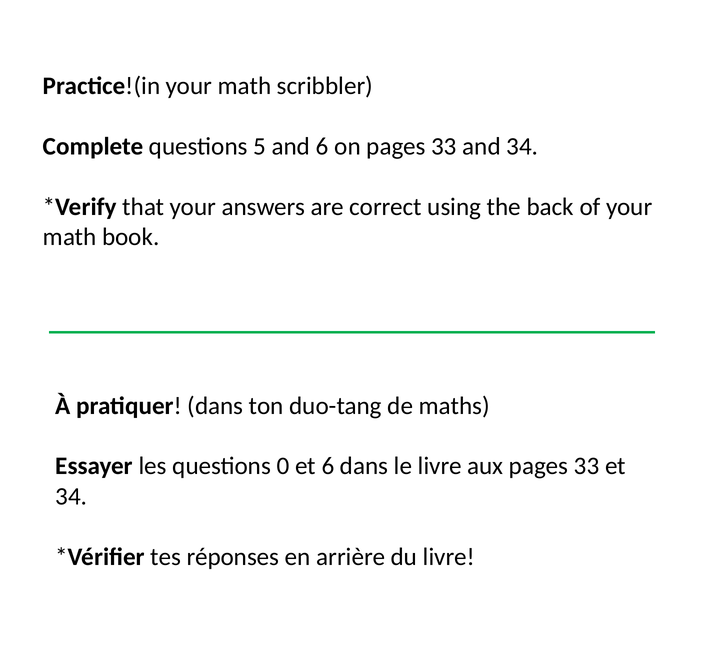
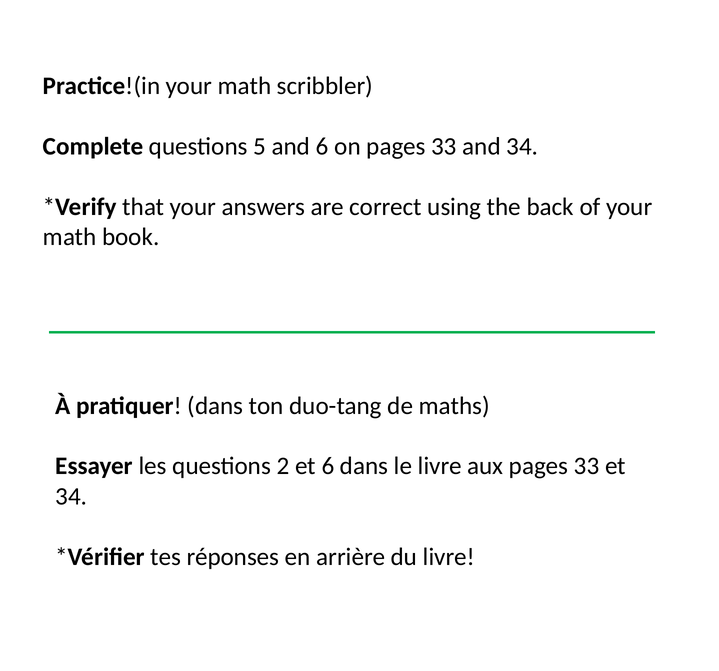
0: 0 -> 2 (283, 466)
